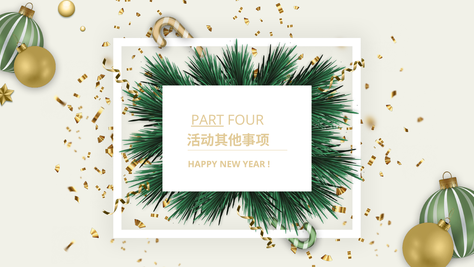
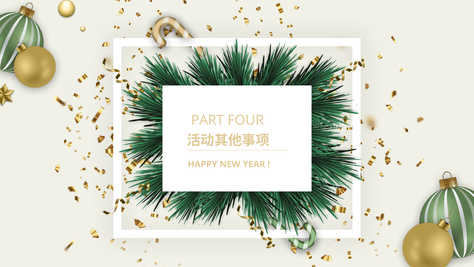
PART underline: present -> none (207, 120)
